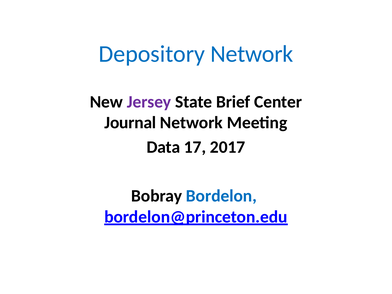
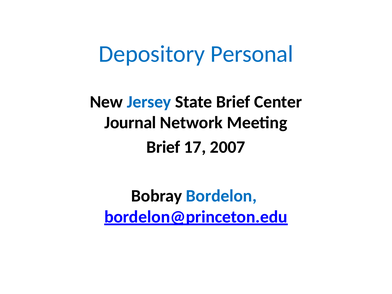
Depository Network: Network -> Personal (252, 54)
Jersey colour: purple -> blue (149, 102)
Data: Data -> Brief (163, 147)
2017: 2017 -> 2007 (228, 147)
